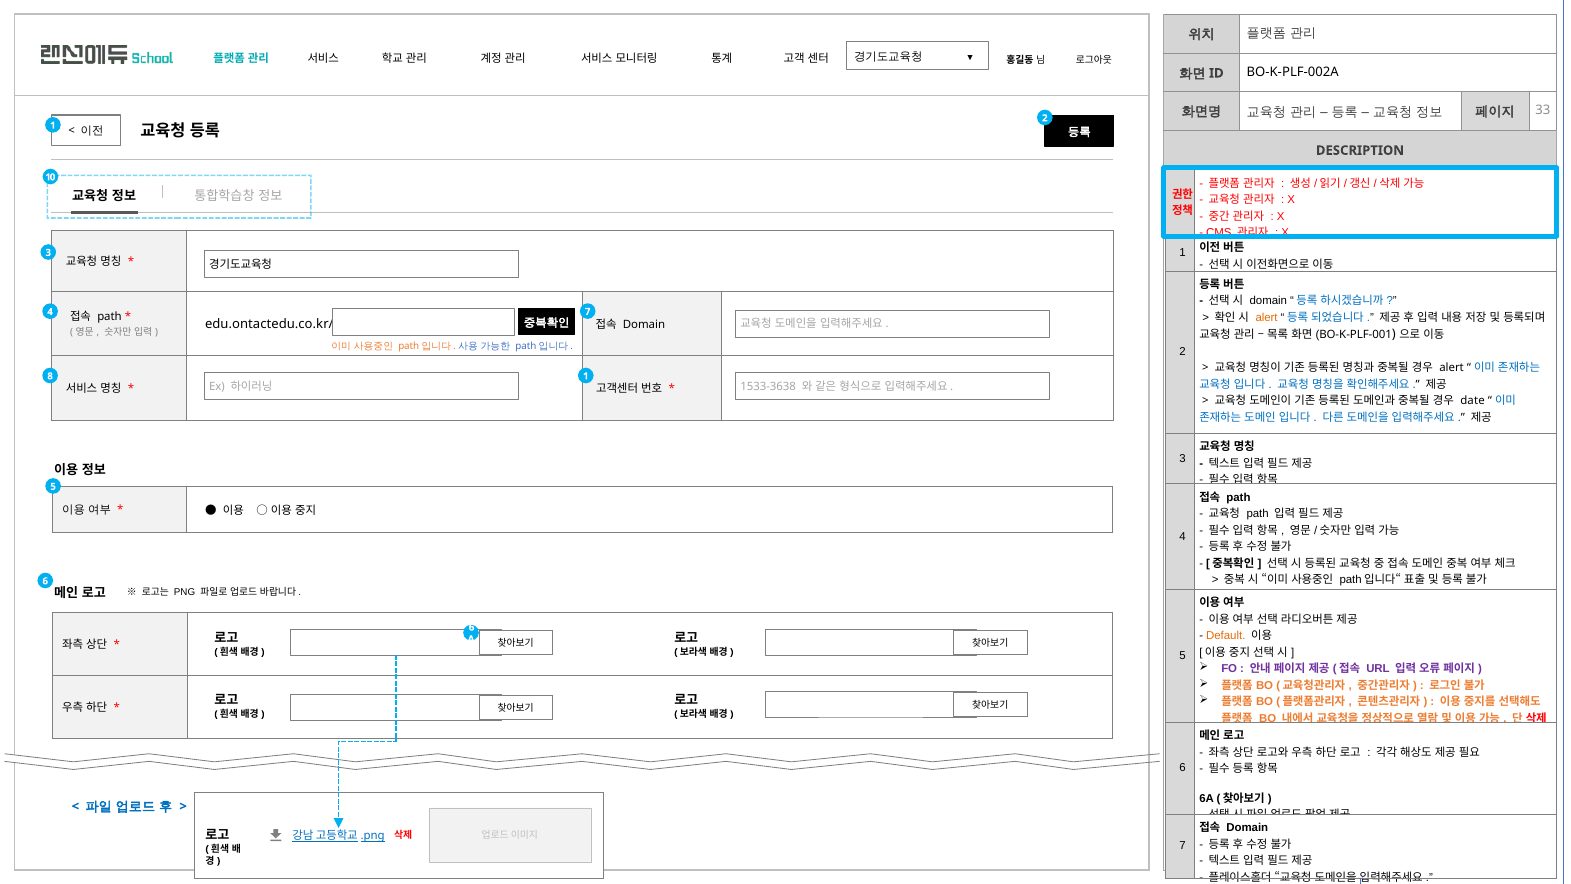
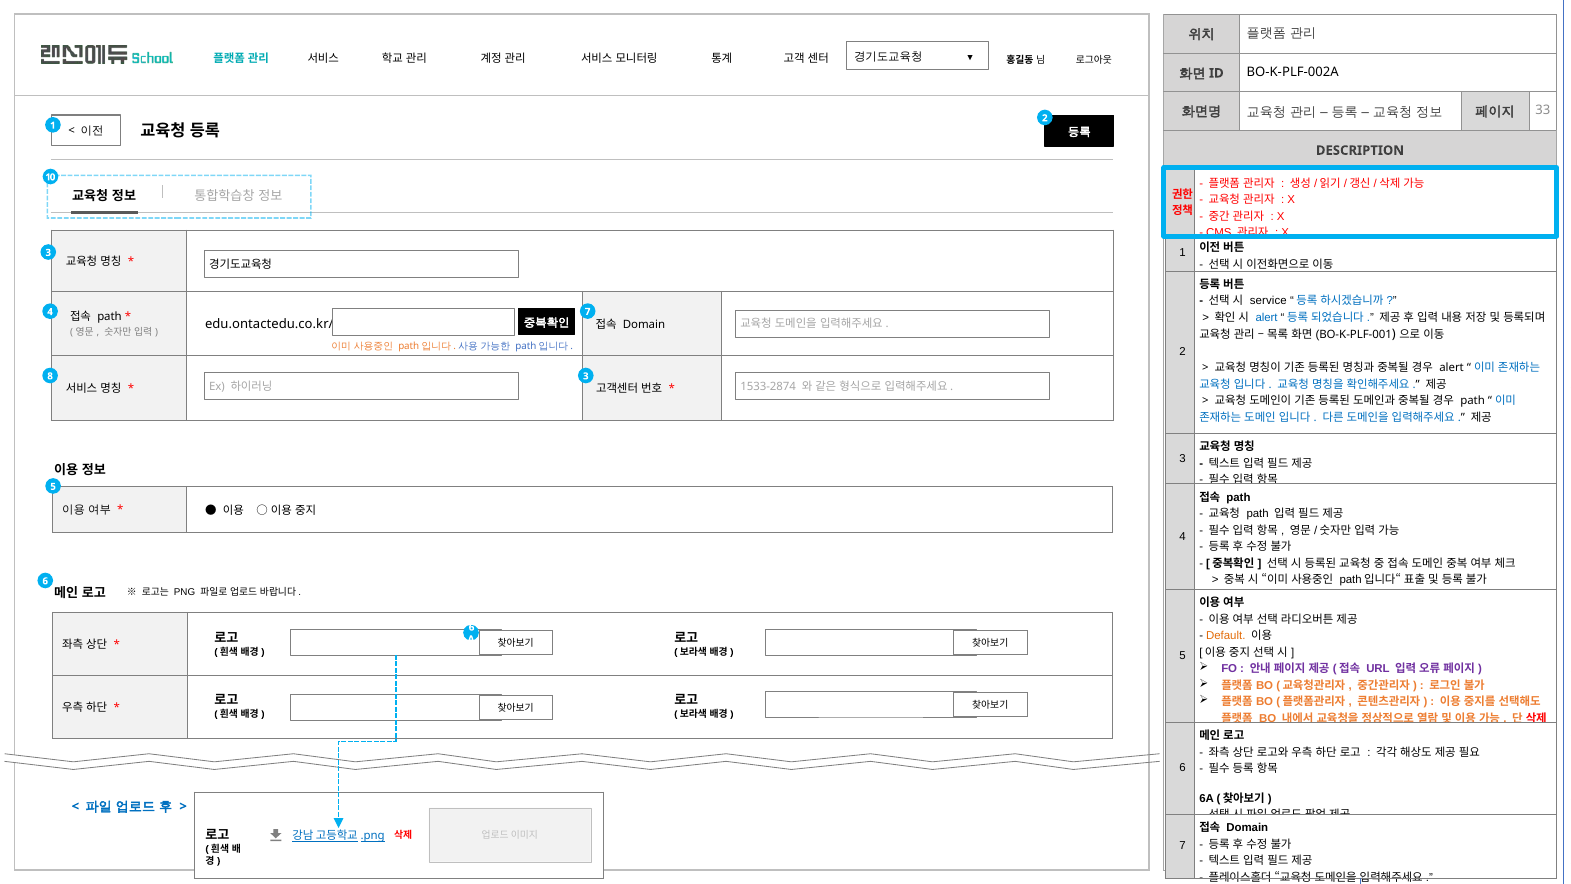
domain: domain -> service (1268, 301)
alert colour: orange -> blue (1267, 318)
8 1: 1 -> 3 (586, 376)
1533-3638: 1533-3638 -> 1533-2874 (768, 386)
date: date -> path (1473, 401)
